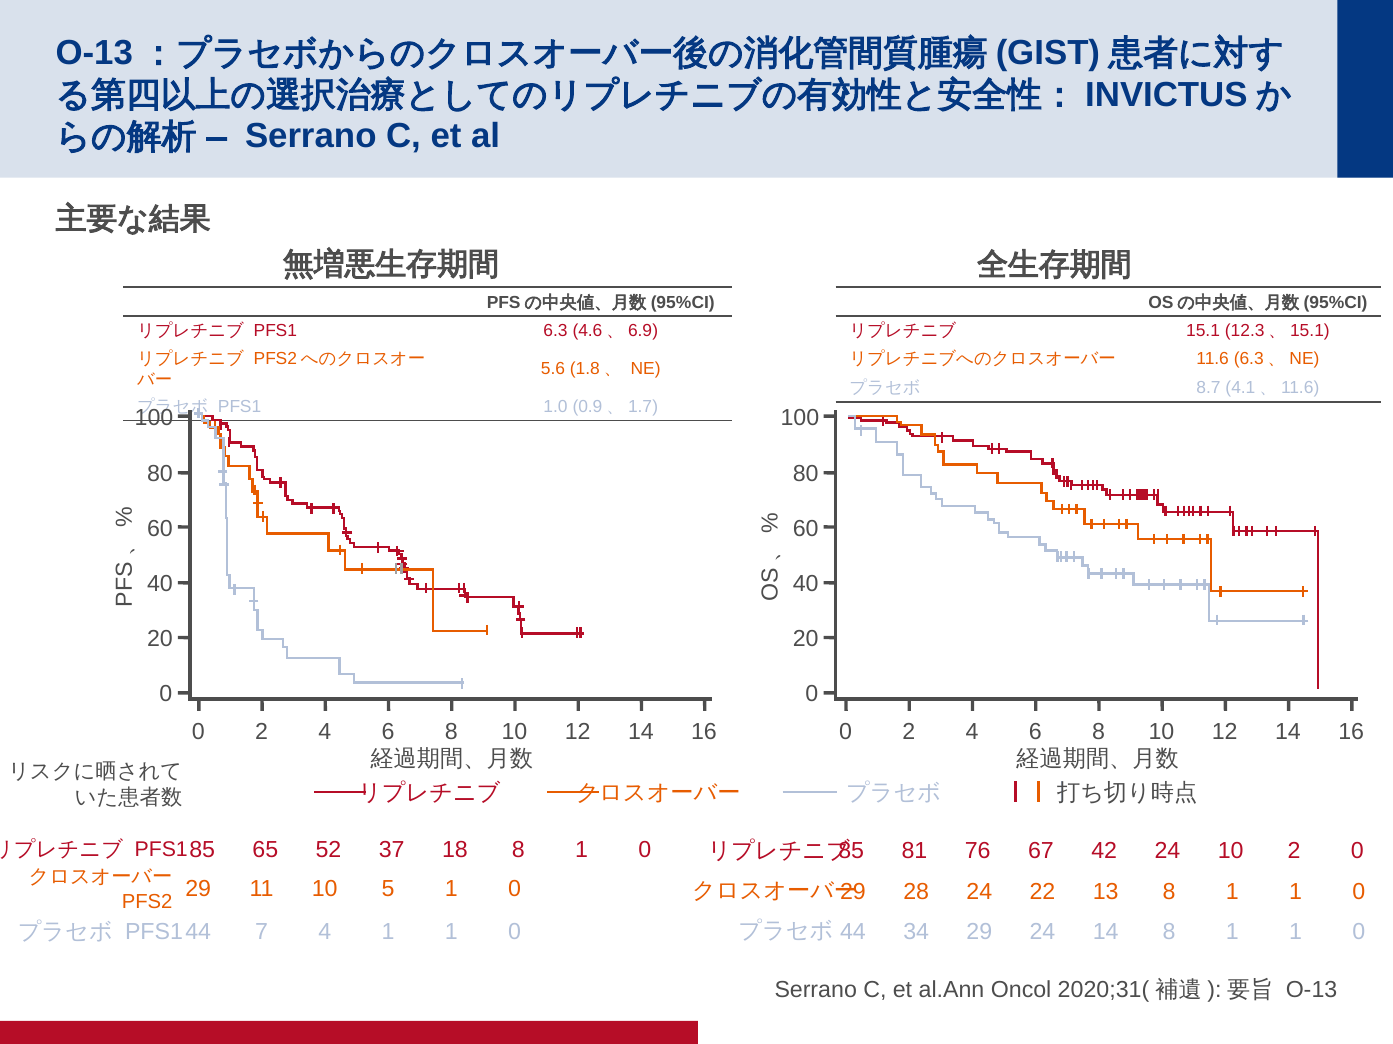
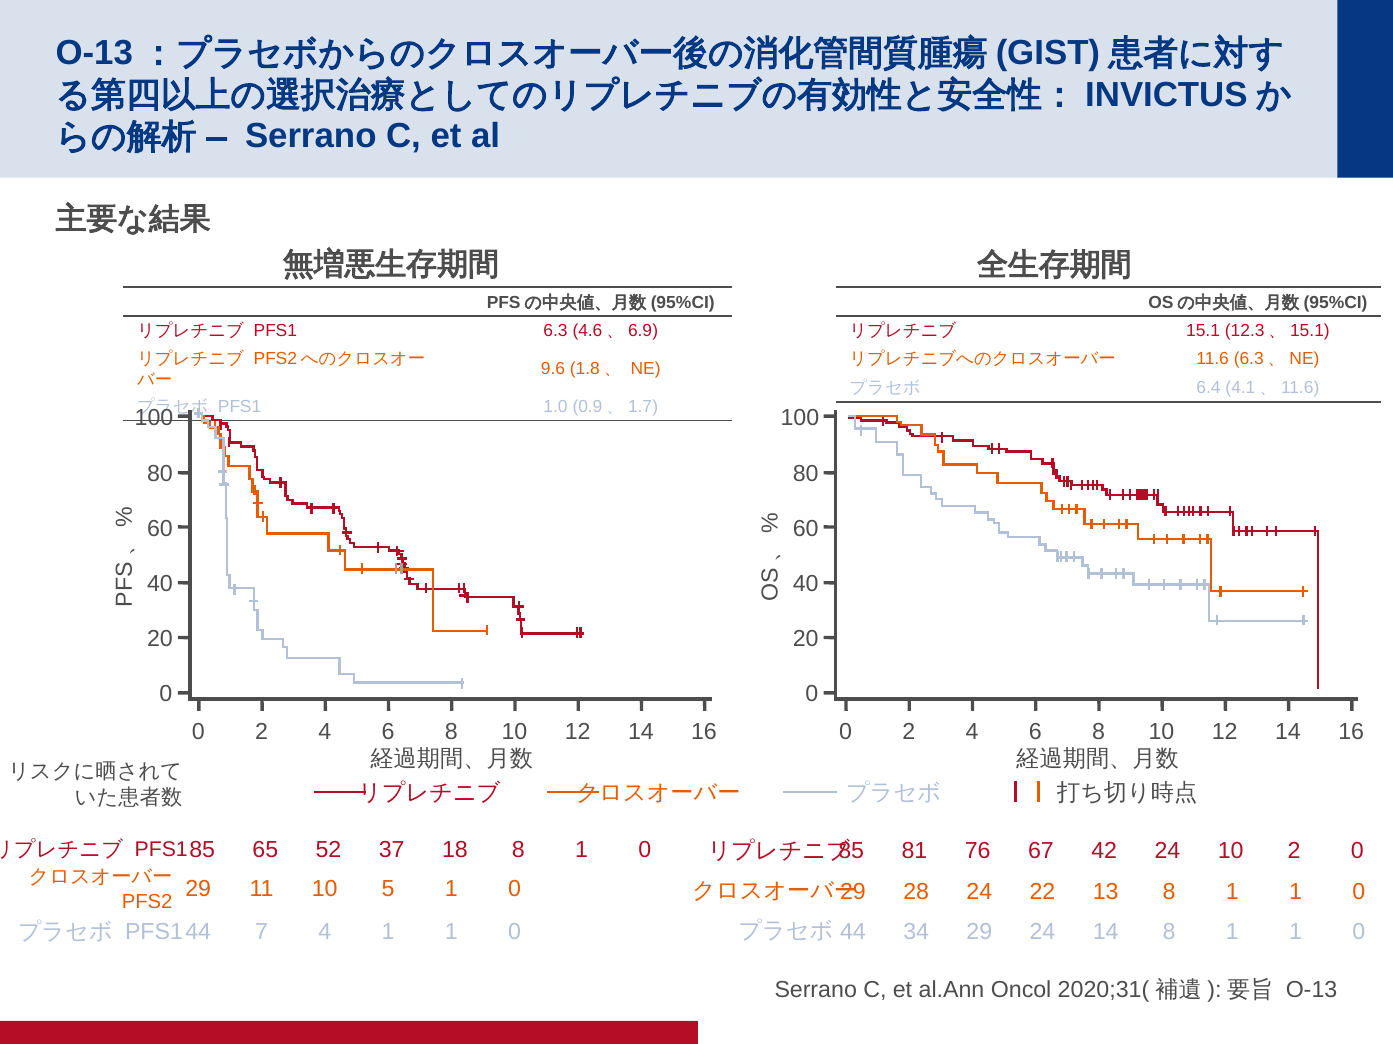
5.6: 5.6 -> 9.6 (553, 369)
8.7: 8.7 -> 6.4 (1209, 388)
